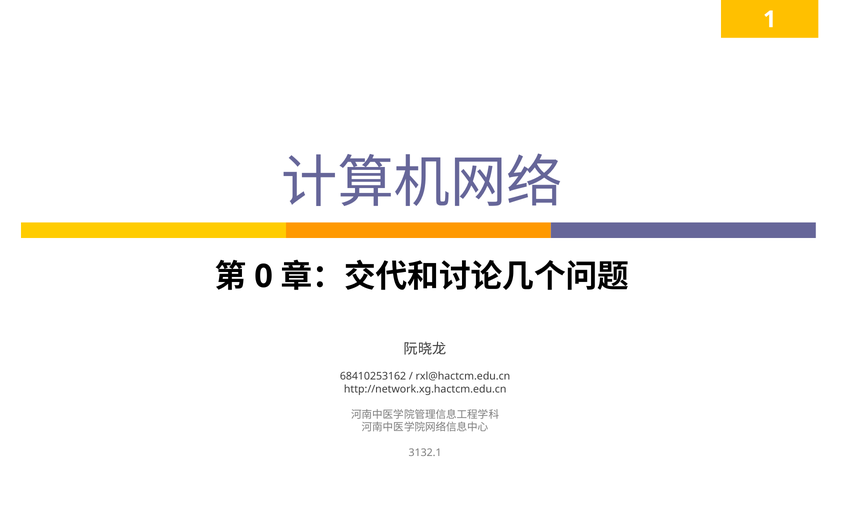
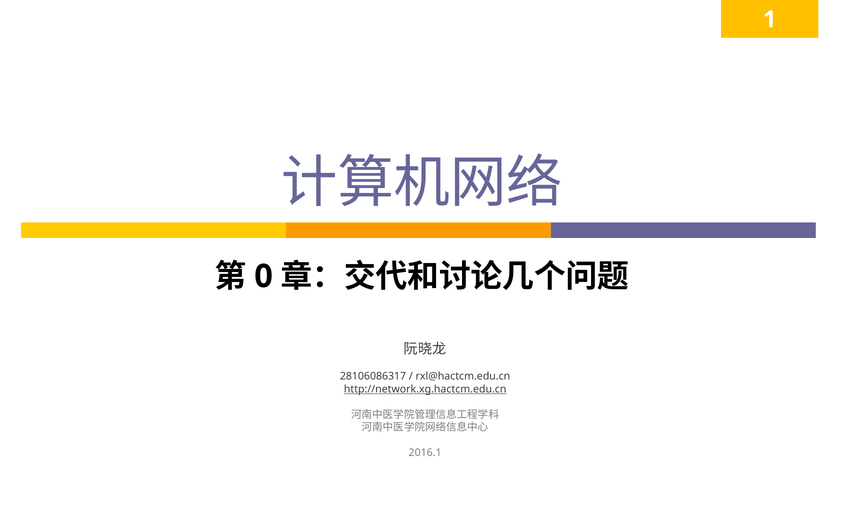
68410253162: 68410253162 -> 28106086317 (373, 376)
http://network.xg.hactcm.edu.cn underline: none -> present (425, 389)
3132.1: 3132.1 -> 2016.1 (425, 452)
